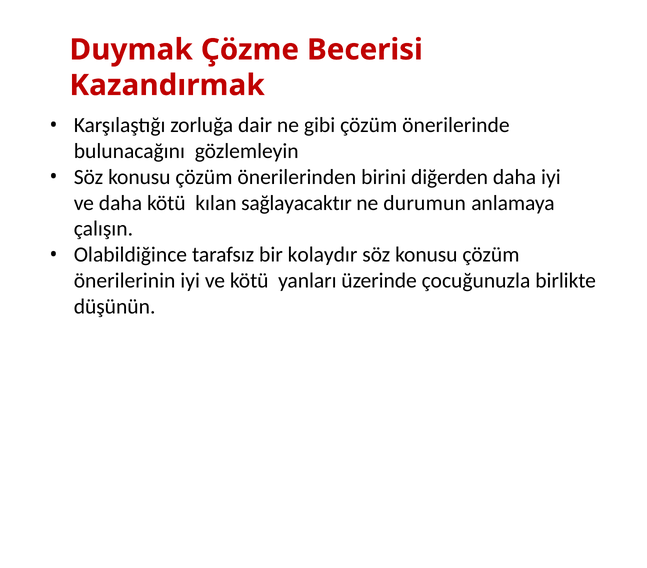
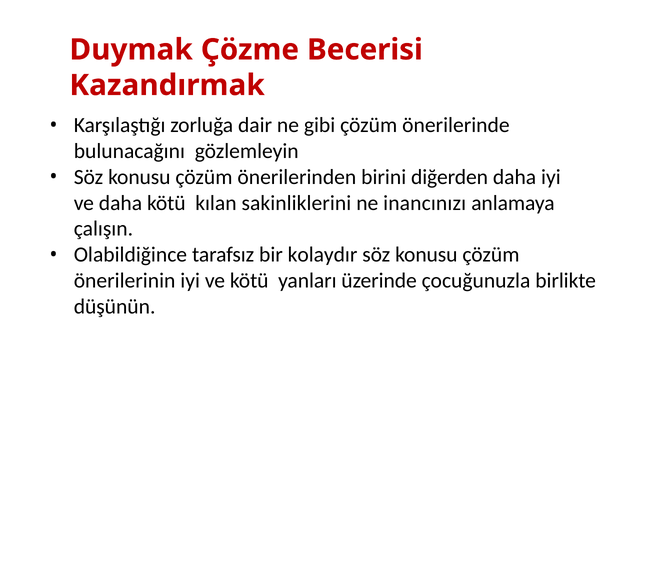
sağlayacaktır: sağlayacaktır -> sakinliklerini (296, 203)
durumun: durumun -> inancınızı (425, 203)
